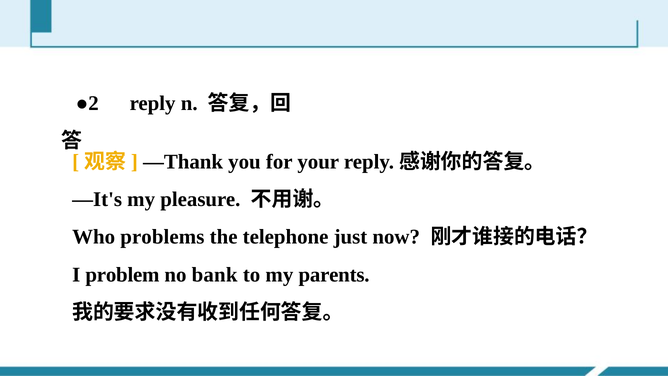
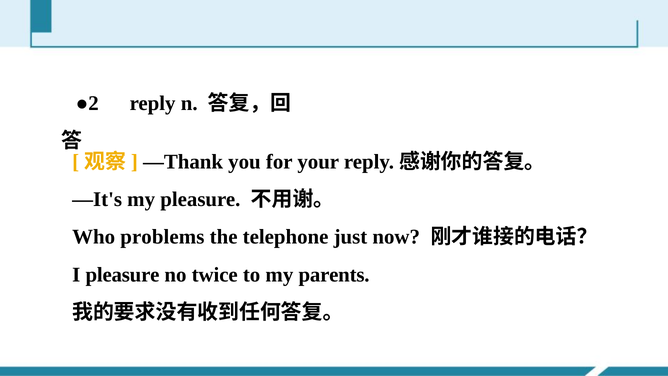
I problem: problem -> pleasure (122, 274)
bank: bank -> twice (215, 274)
